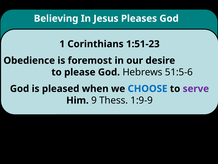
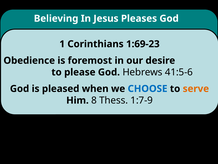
1:51-23: 1:51-23 -> 1:69-23 (143, 44)
51:5-6: 51:5-6 -> 41:5-6 (179, 72)
serve colour: purple -> orange (196, 88)
9: 9 -> 8 (94, 100)
1:9-9: 1:9-9 -> 1:7-9 (142, 100)
